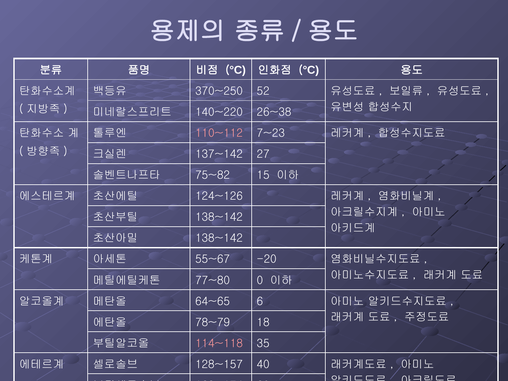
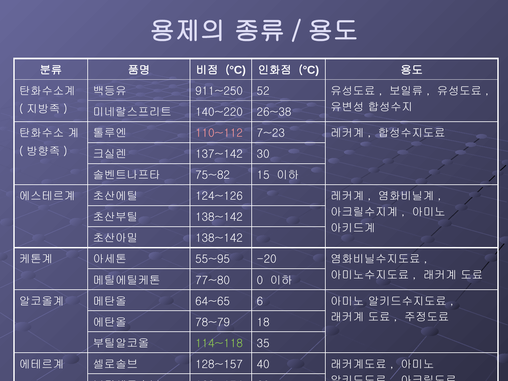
370~250: 370~250 -> 911~250 (219, 91)
27: 27 -> 30 (263, 154)
55~67: 55~67 -> 55~95 (213, 259)
114~118 colour: pink -> light green (219, 343)
